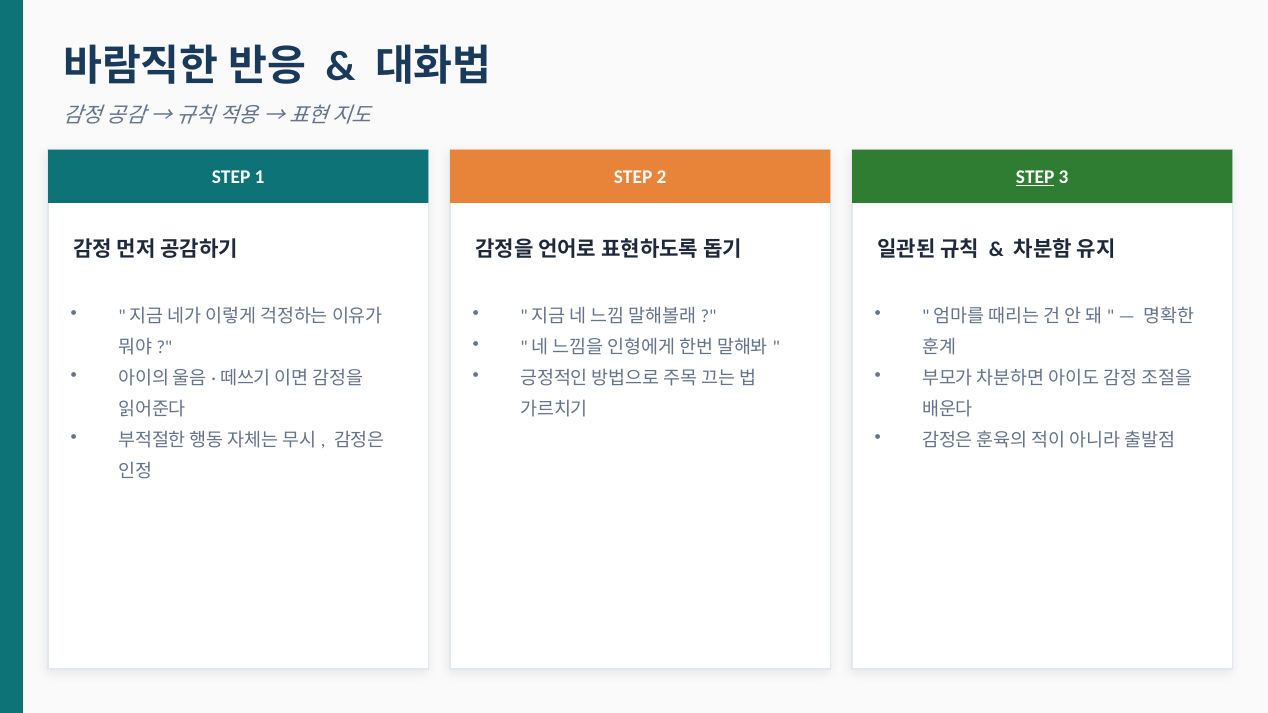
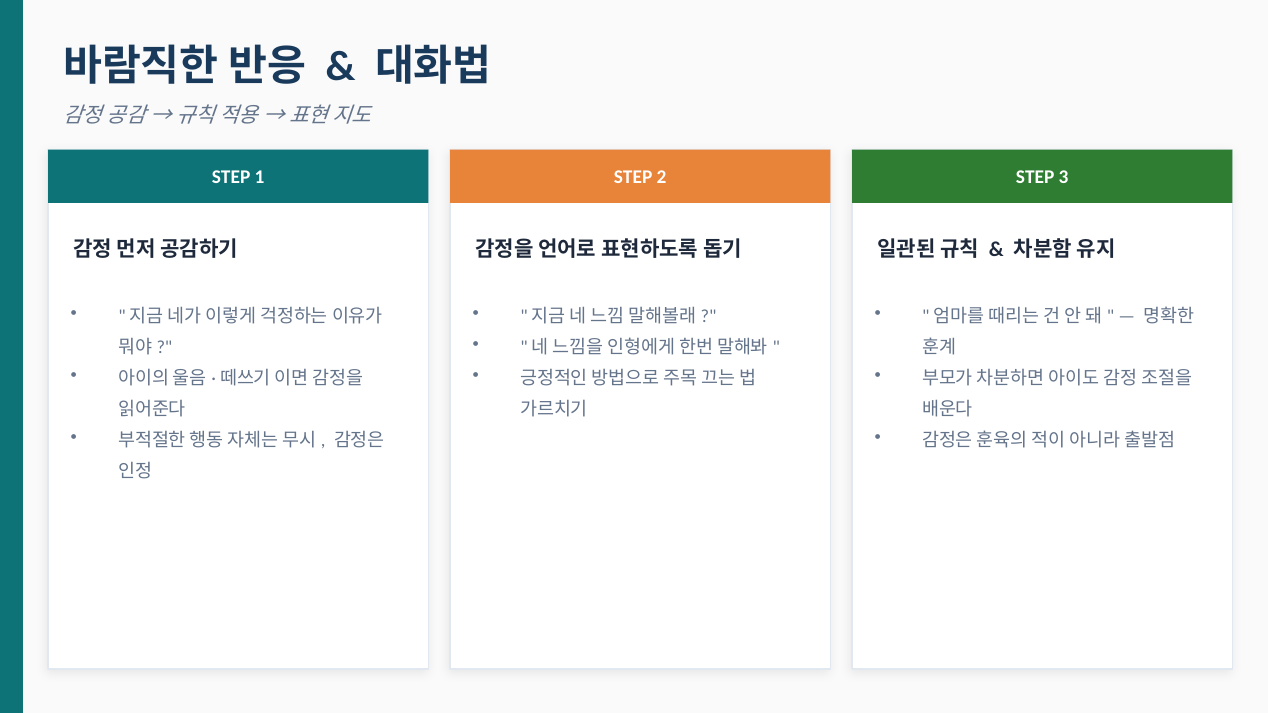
STEP underline: present -> none (1035, 178)
